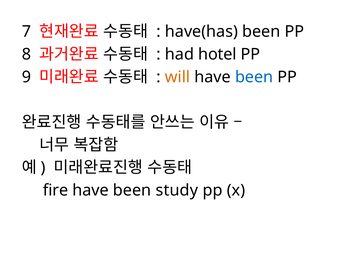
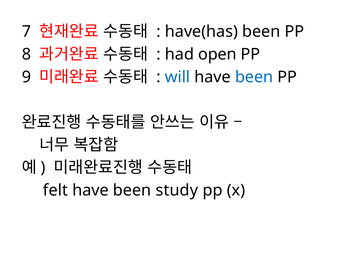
hotel: hotel -> open (217, 54)
will colour: orange -> blue (178, 77)
fire: fire -> felt (55, 190)
